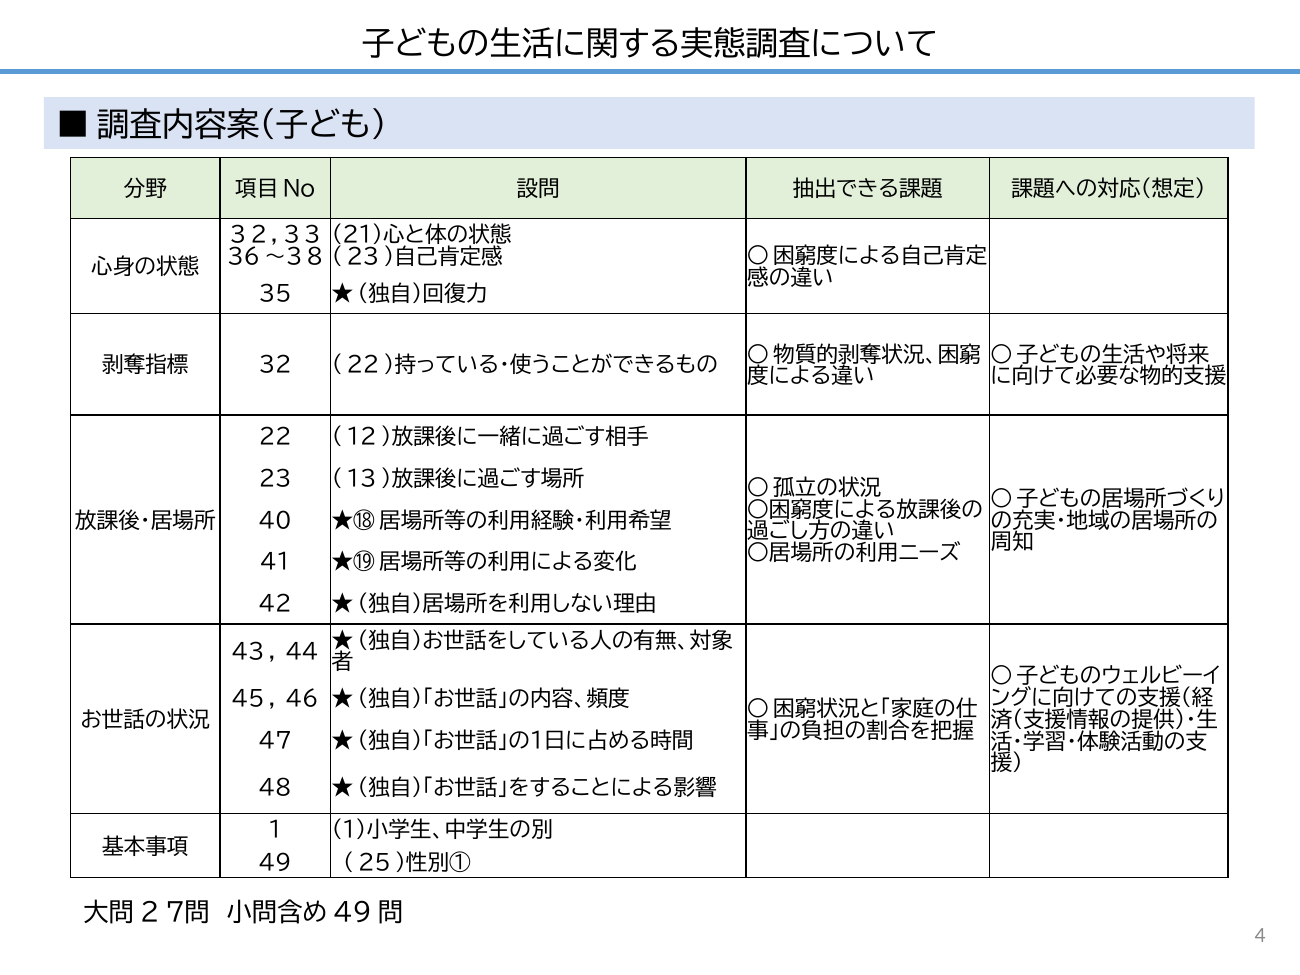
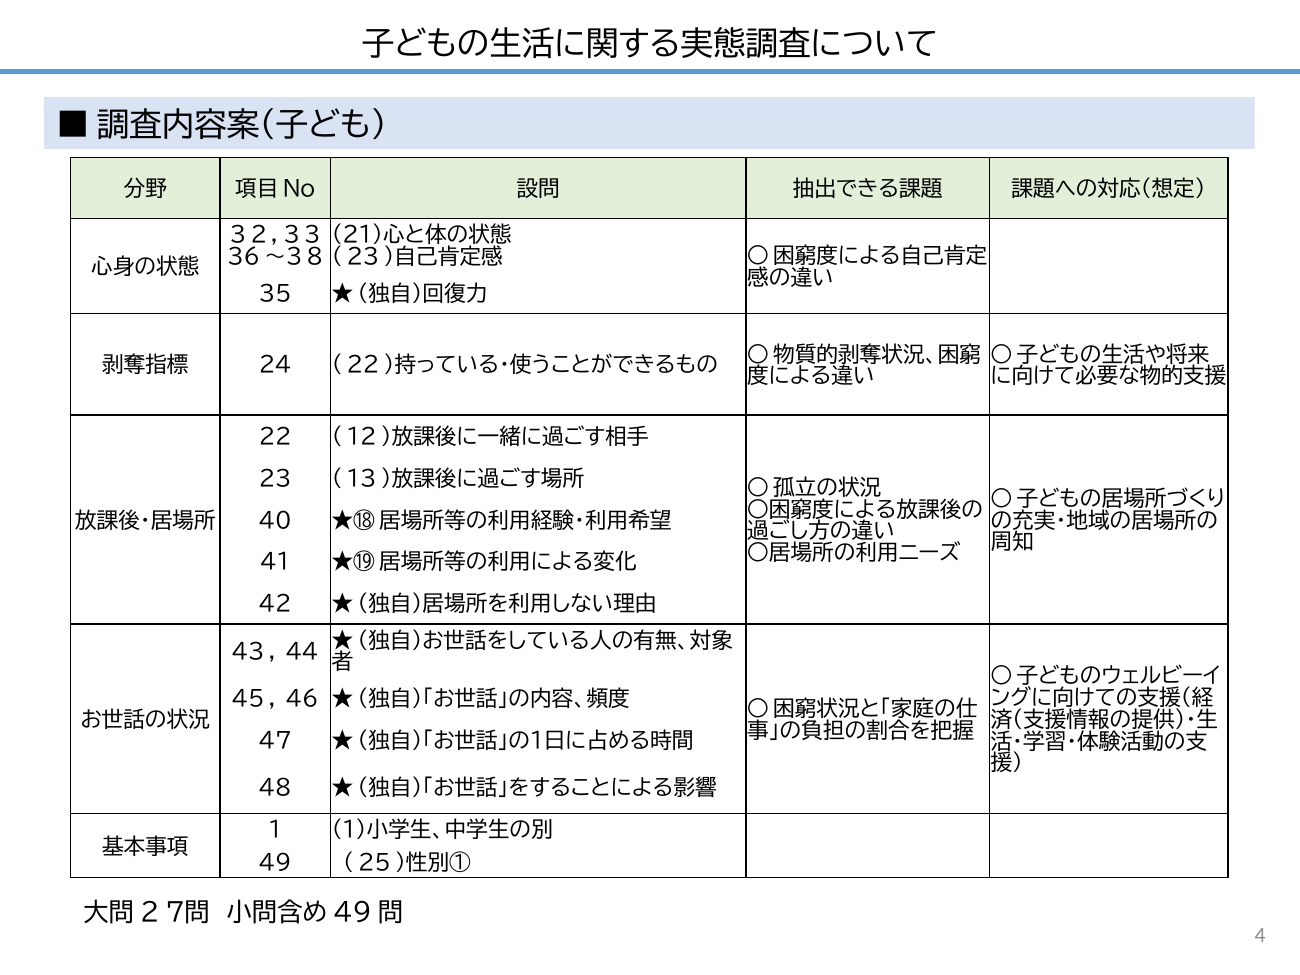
32: 32 -> 24 (275, 366)
